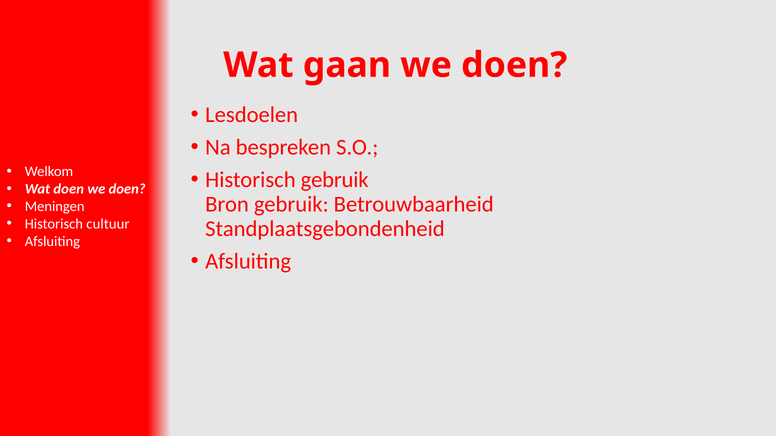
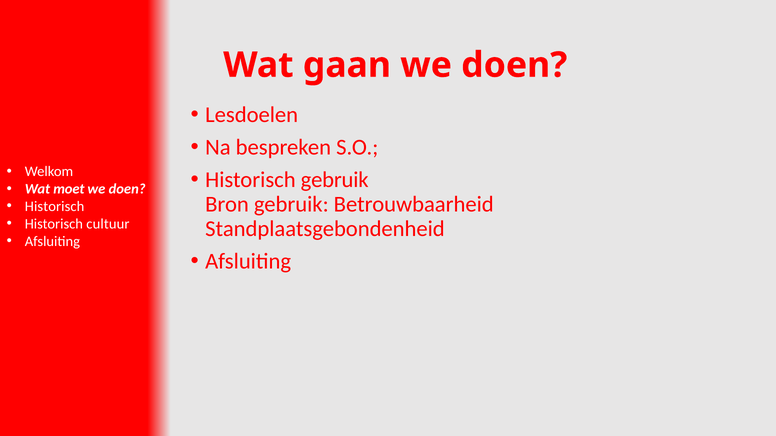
Wat doen: doen -> moet (69, 189)
Meningen: Meningen -> Historisch (55, 207)
